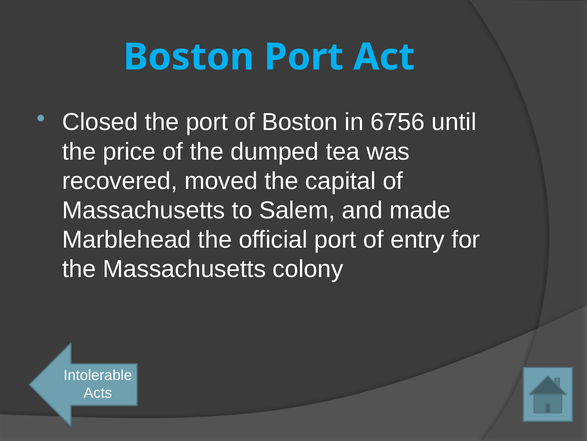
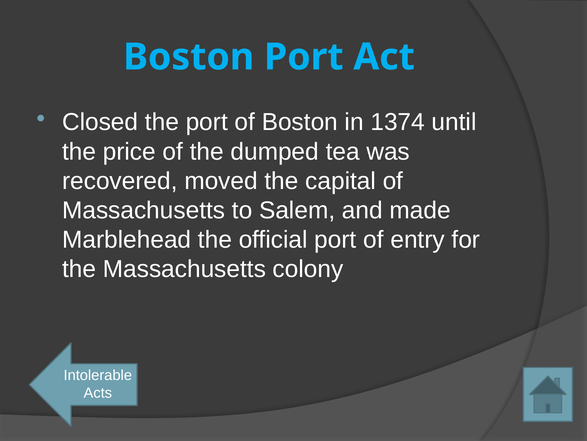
6756: 6756 -> 1374 (398, 122)
